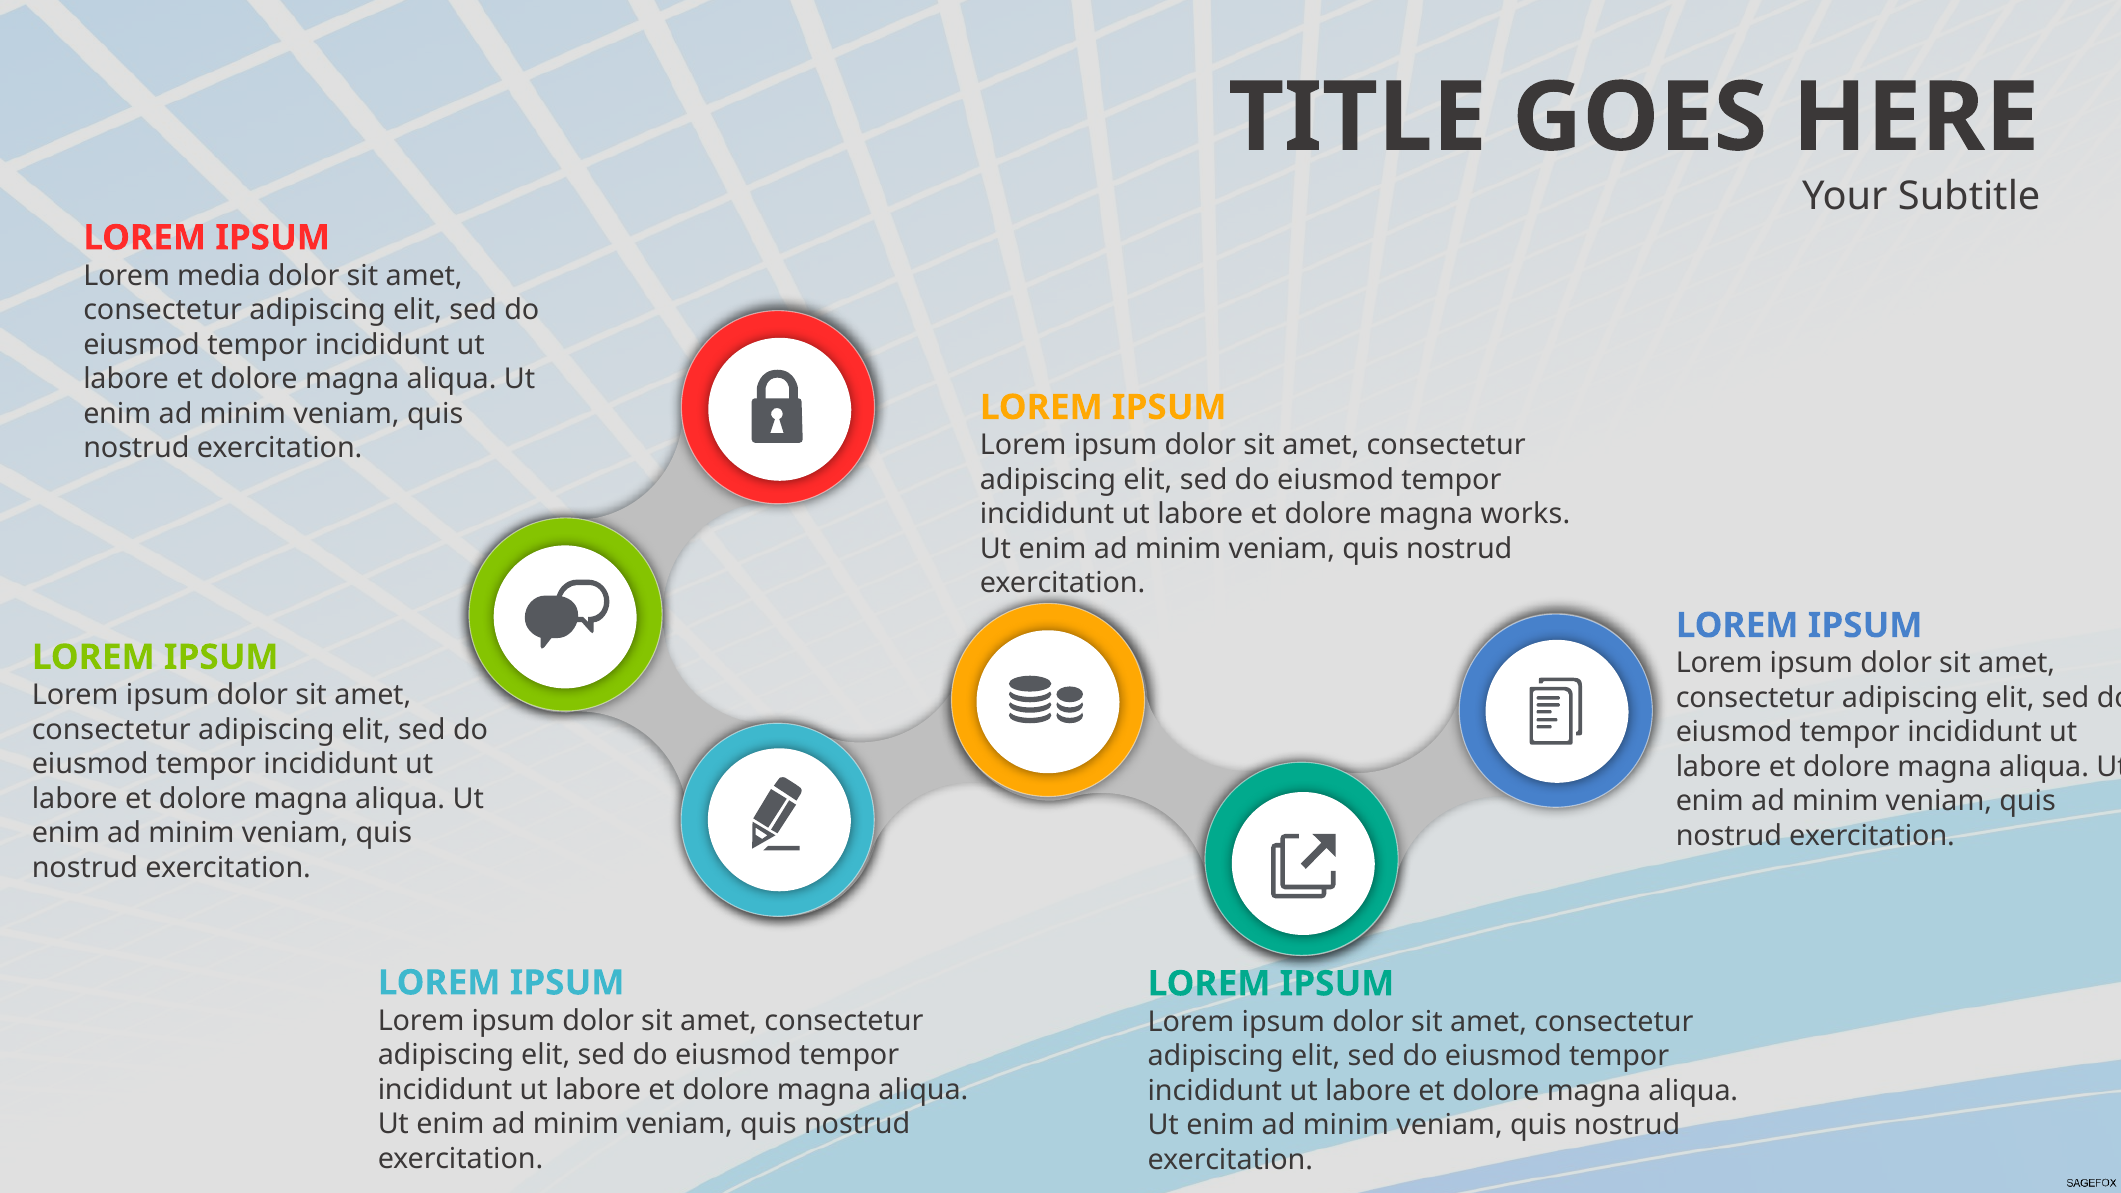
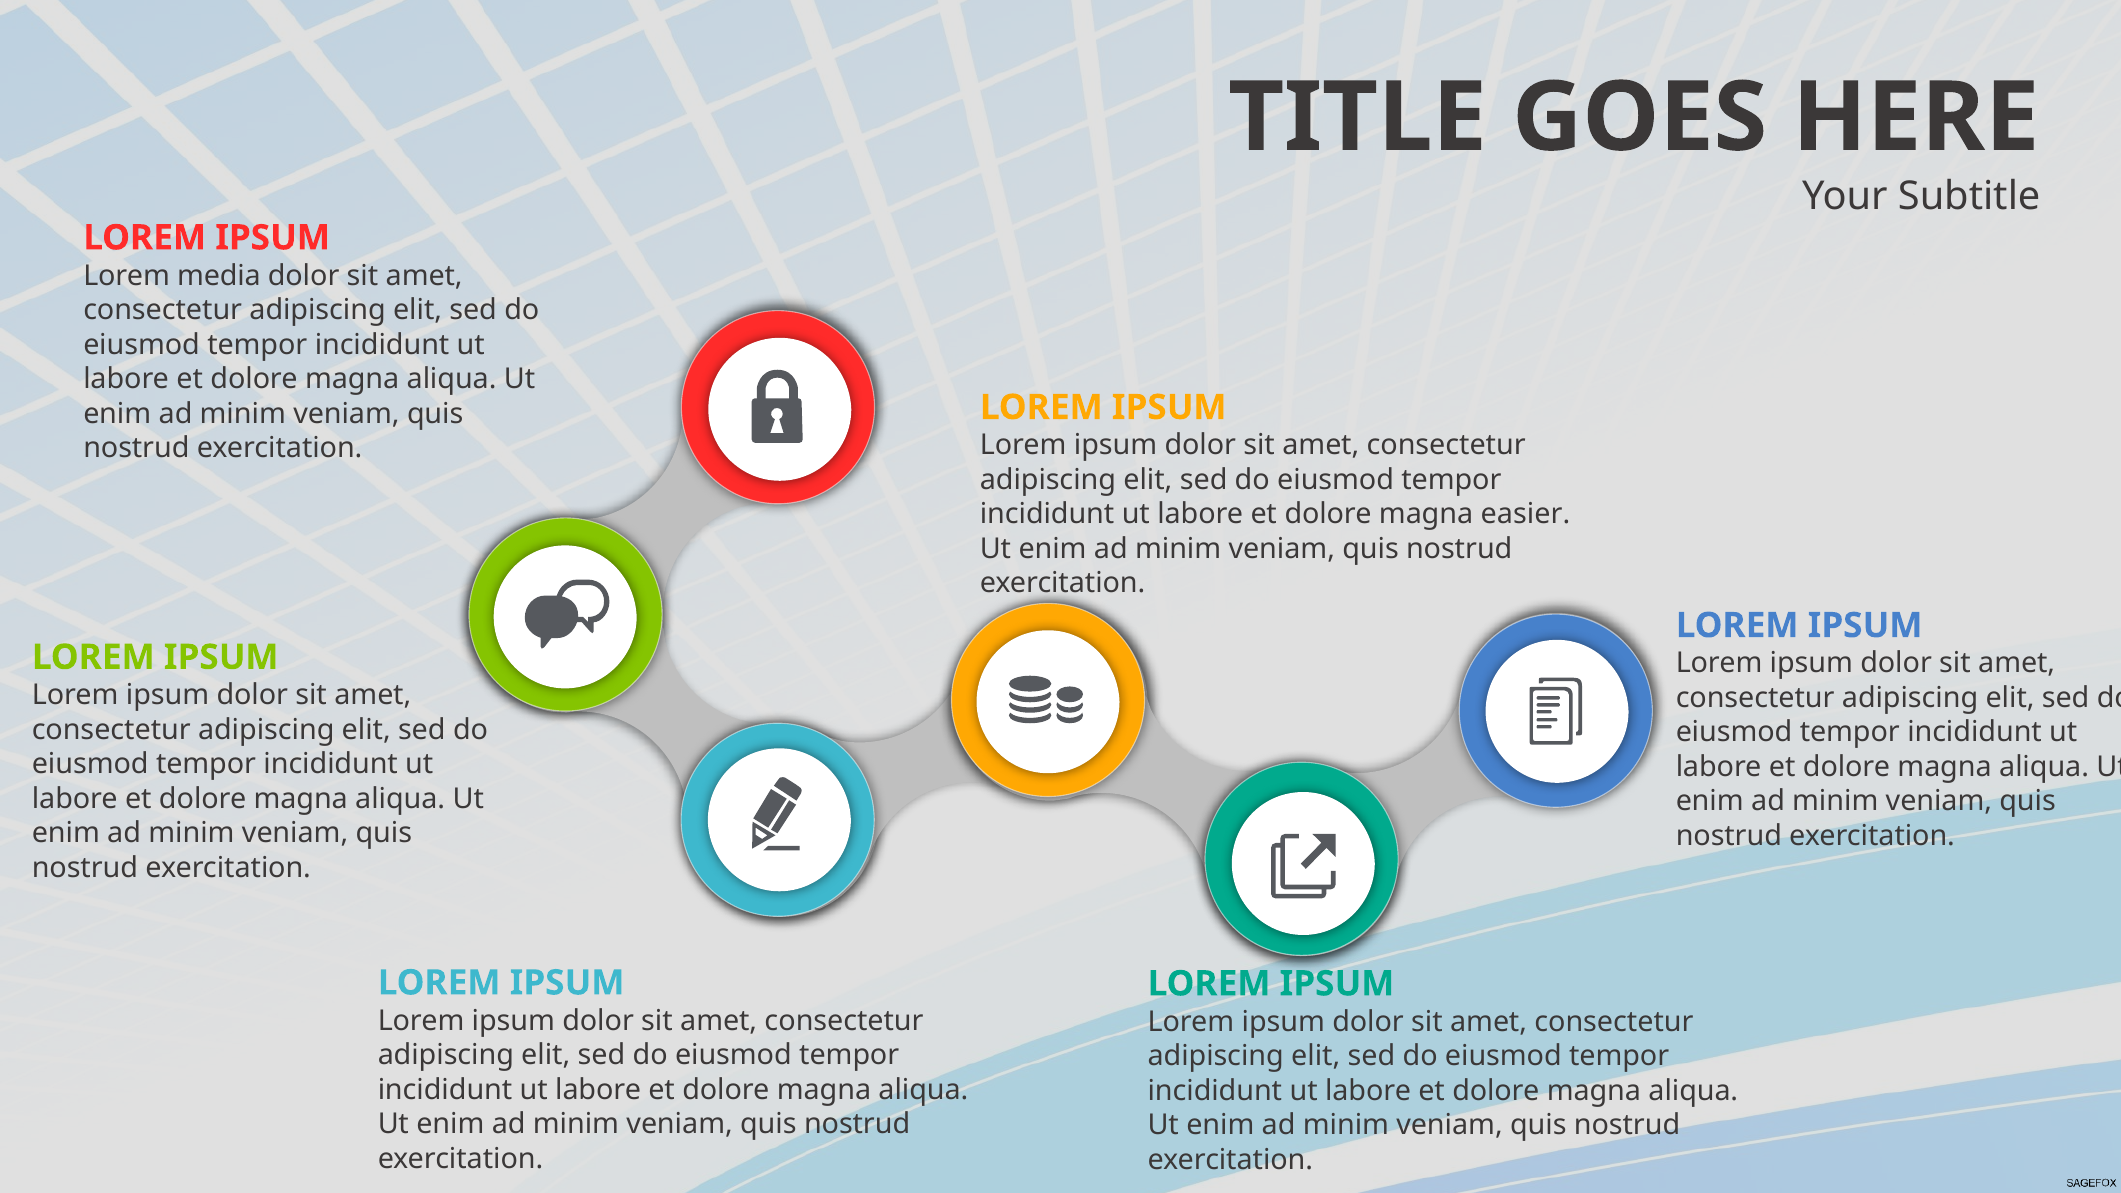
works: works -> easier (1525, 514)
